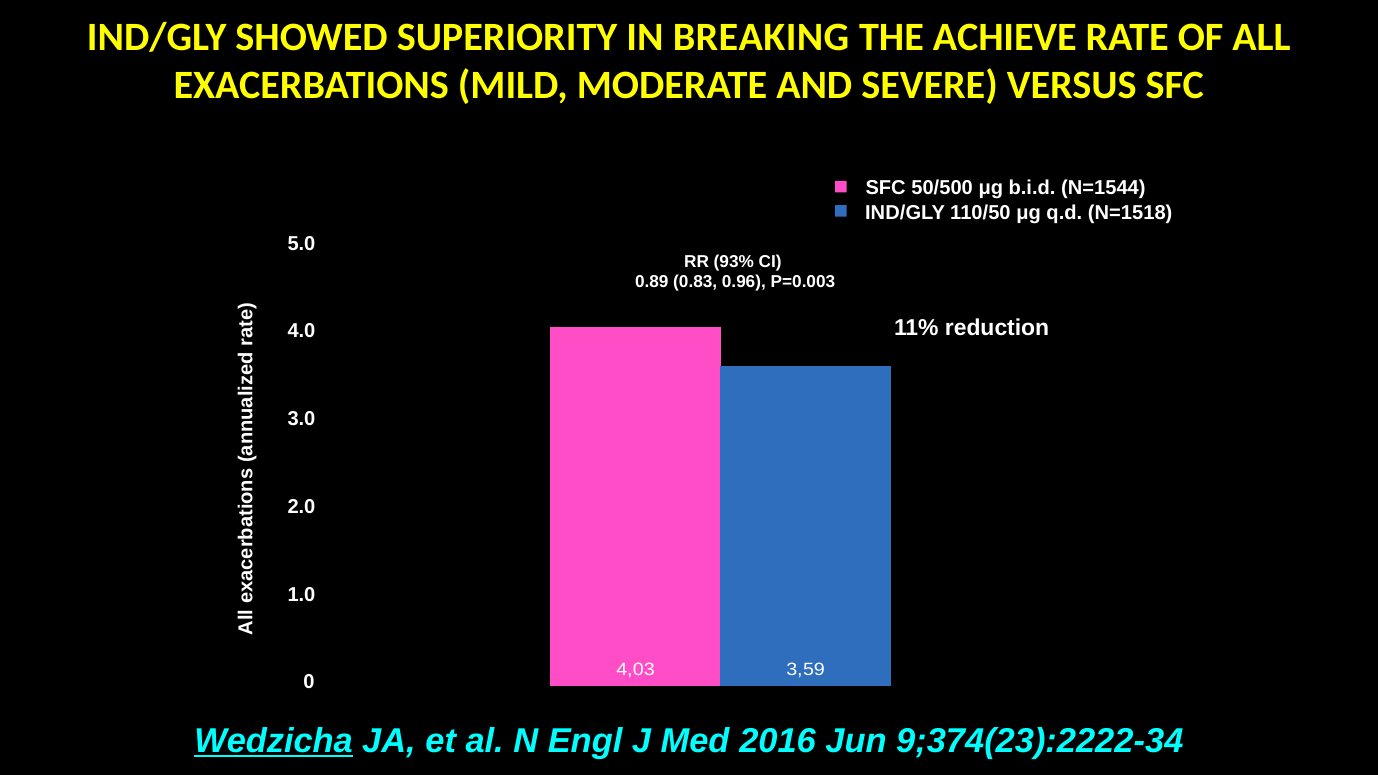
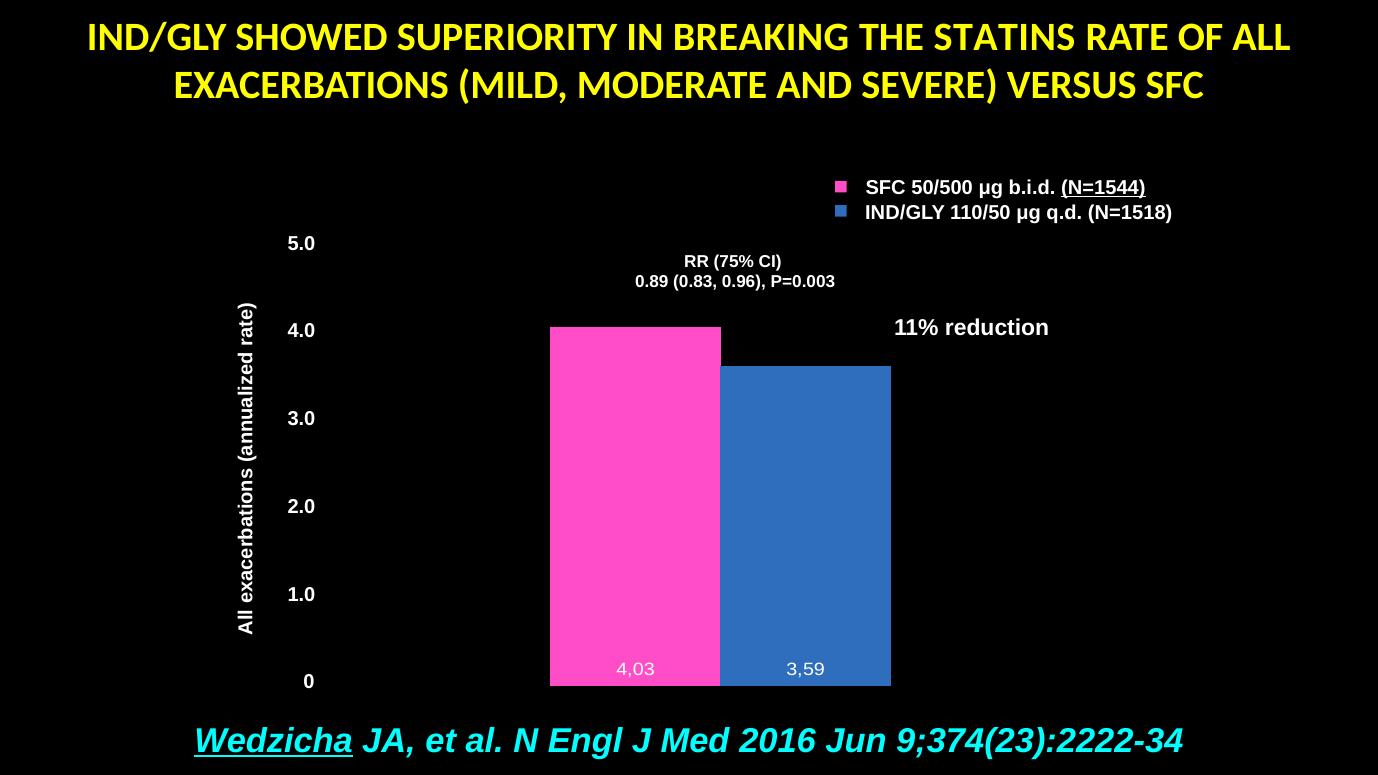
ACHIEVE: ACHIEVE -> STATINS (1005, 37)
N=1544 underline: none -> present (1103, 188)
93%: 93% -> 75% (734, 262)
